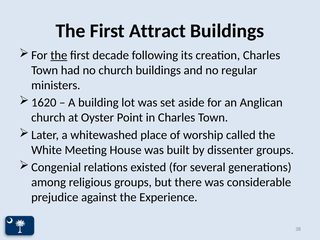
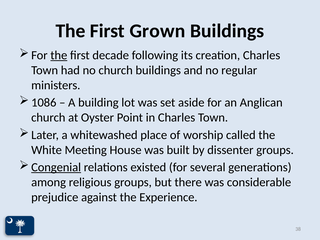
Attract: Attract -> Grown (157, 31)
1620: 1620 -> 1086 (44, 103)
Congenial underline: none -> present (56, 167)
